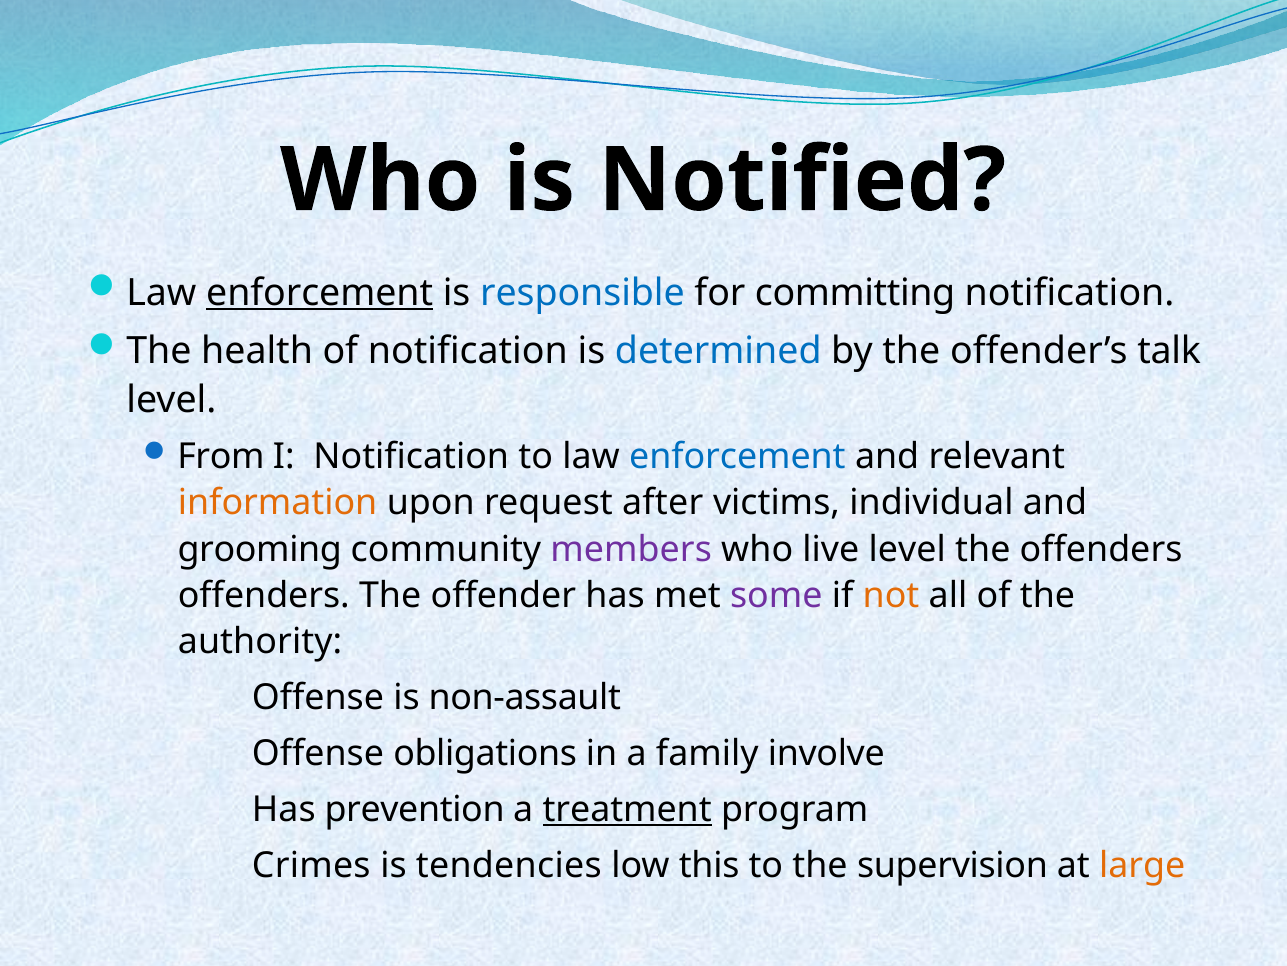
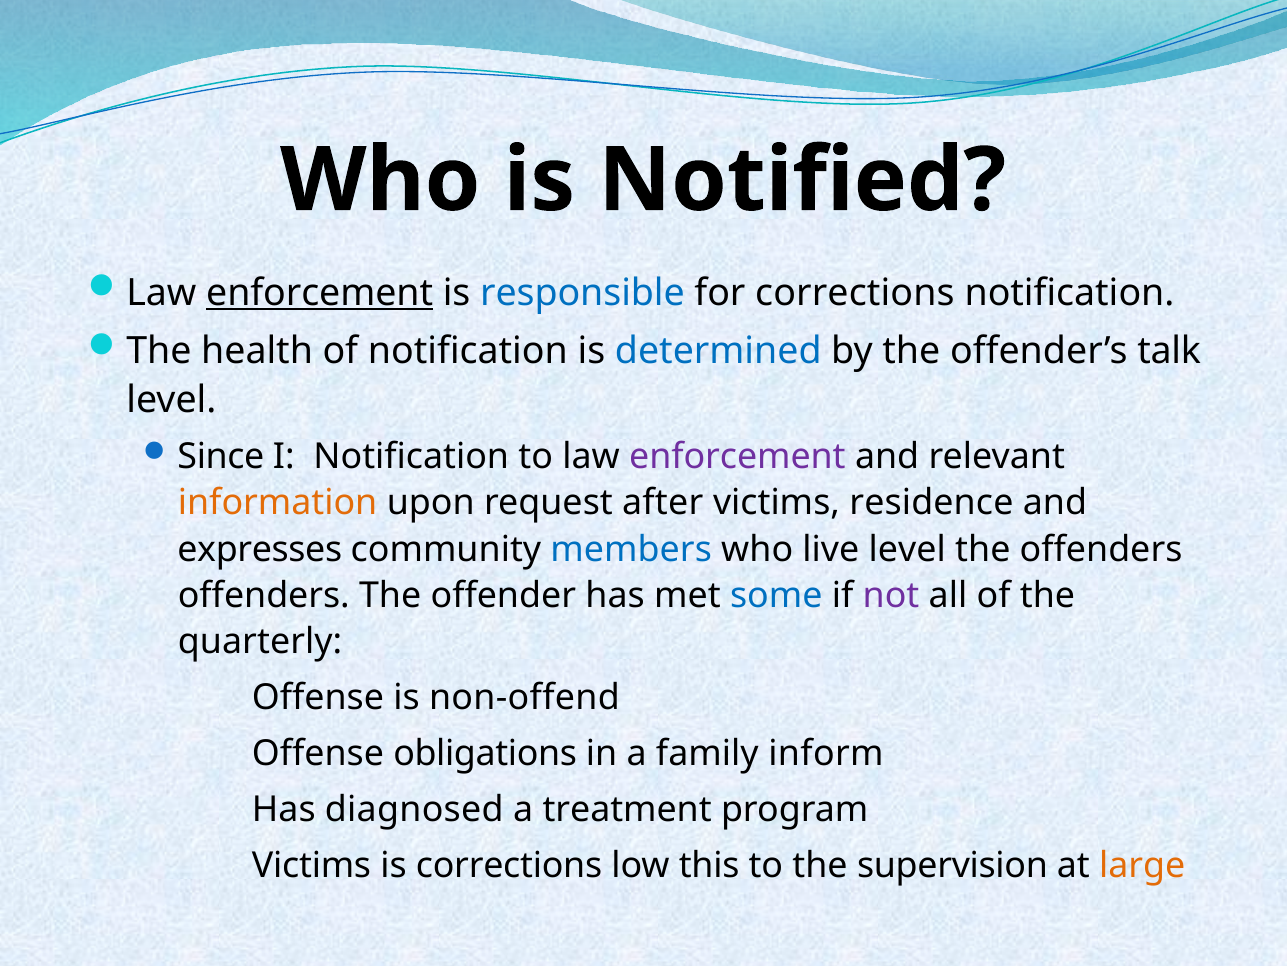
for committing: committing -> corrections (855, 292)
From: From -> Since (221, 456)
enforcement colour: blue -> purple (737, 456)
individual: individual -> residence (931, 503)
grooming: grooming -> expresses (260, 549)
members colour: purple -> blue (631, 549)
some colour: purple -> blue (776, 595)
not colour: orange -> purple (891, 595)
authority: authority -> quarterly (260, 642)
non-assault: non-assault -> non-offend (524, 697)
involve: involve -> inform (826, 753)
prevention: prevention -> diagnosed (414, 809)
treatment underline: present -> none (627, 809)
Crimes: Crimes -> Victims (312, 865)
is tendencies: tendencies -> corrections (509, 865)
